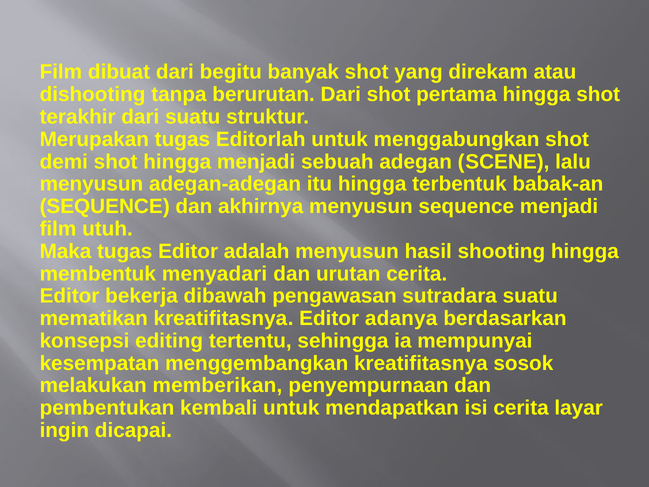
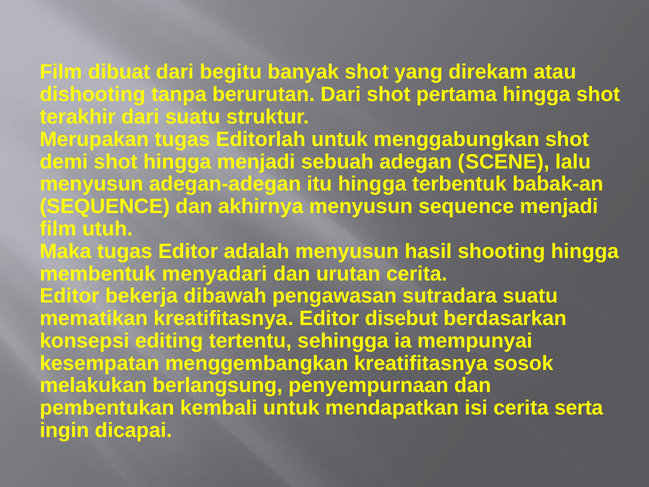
adanya: adanya -> disebut (401, 318)
memberikan: memberikan -> berlangsung (218, 385)
layar: layar -> serta (579, 408)
